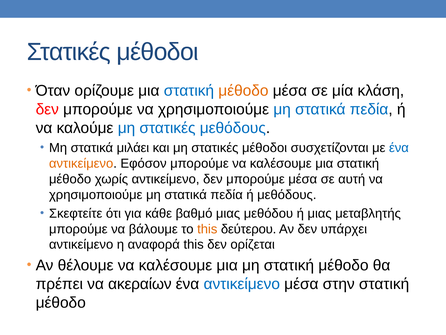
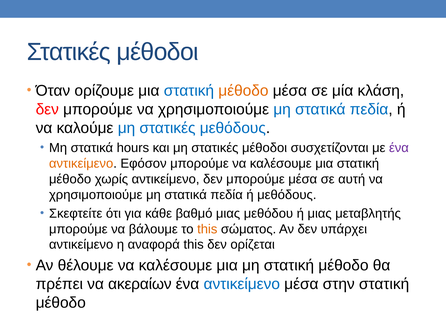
μιλάει: μιλάει -> hours (133, 148)
ένα colour: blue -> purple (399, 148)
δεύτερου: δεύτερου -> σώματος (249, 229)
